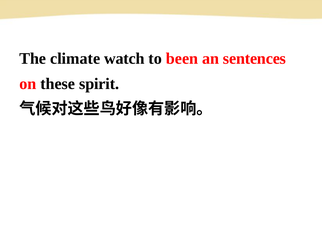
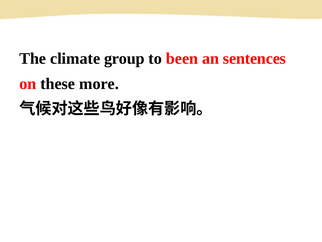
watch: watch -> group (124, 58)
spirit: spirit -> more (99, 84)
